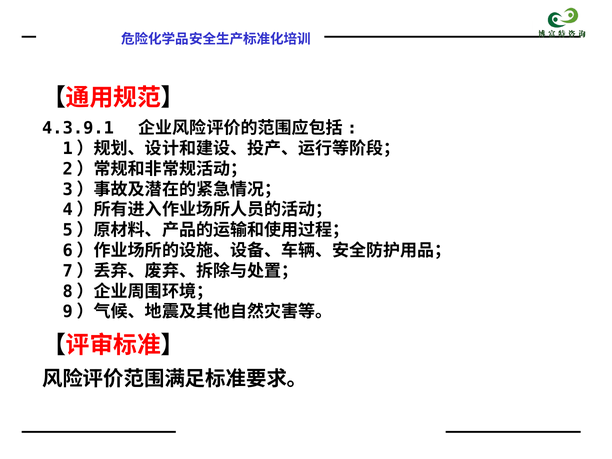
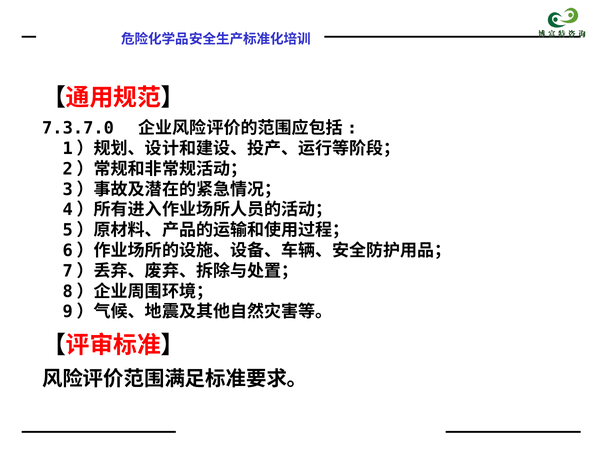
4.3.9.1: 4.3.9.1 -> 7.3.7.0 (78, 128)
